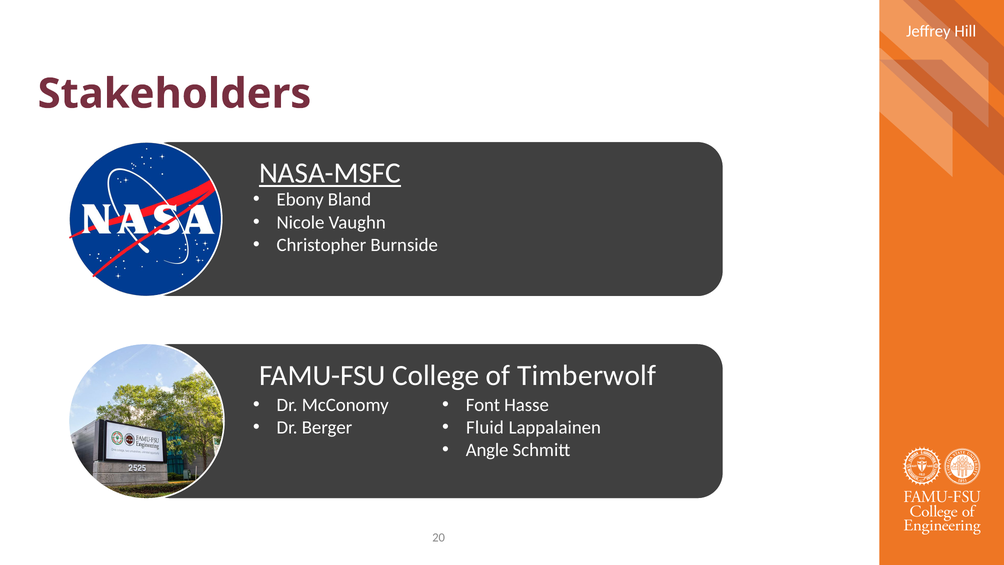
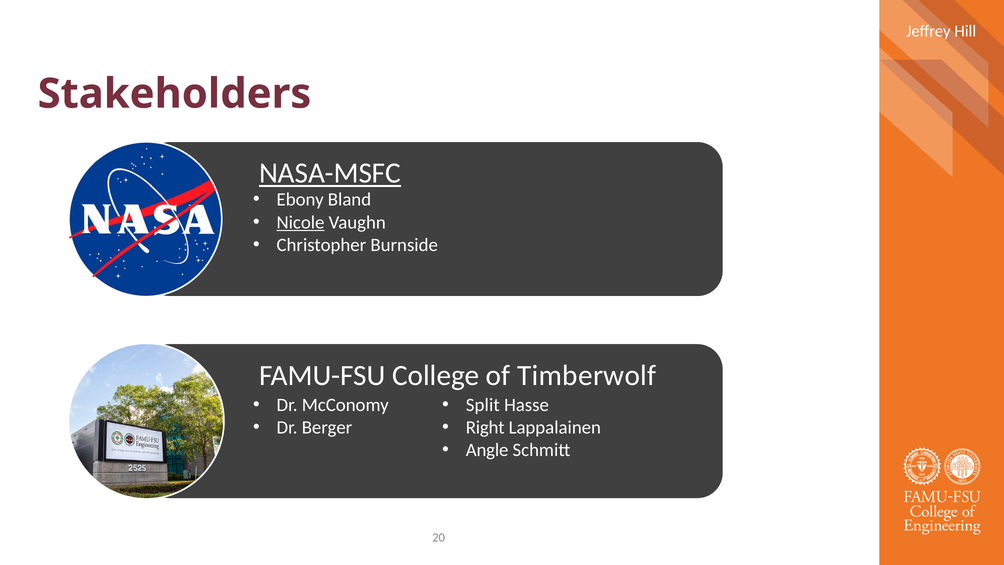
Nicole underline: none -> present (301, 222)
Font: Font -> Split (483, 405)
Fluid: Fluid -> Right (485, 427)
